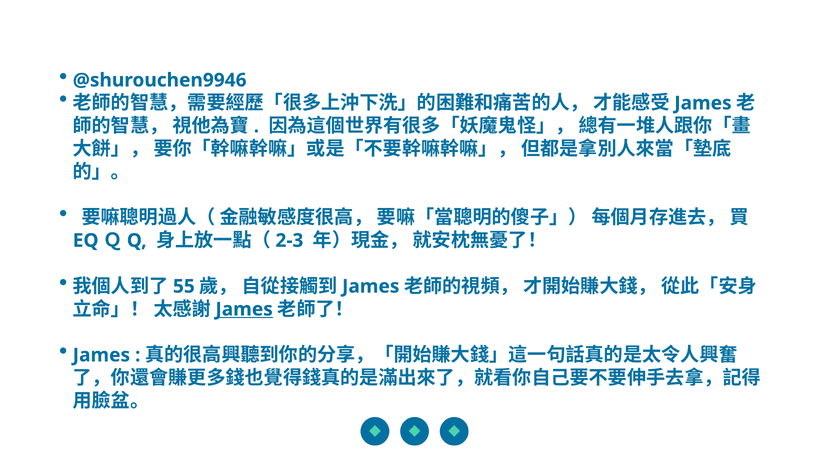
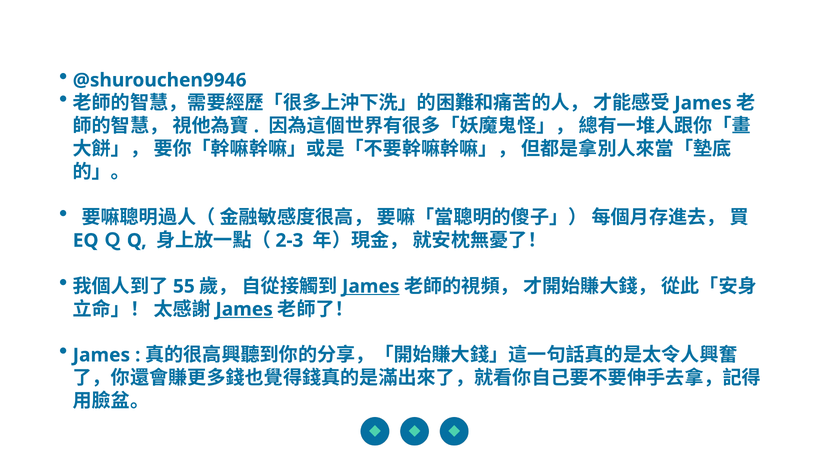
James underline: none -> present (371, 287)
